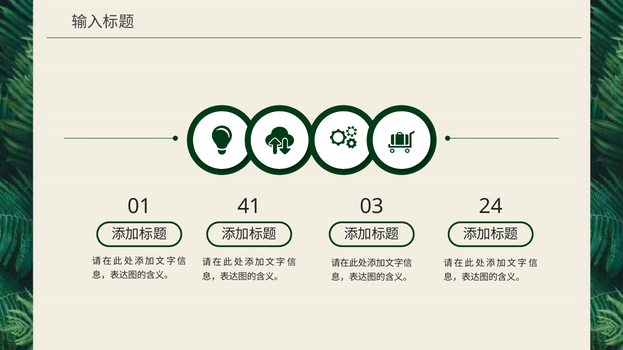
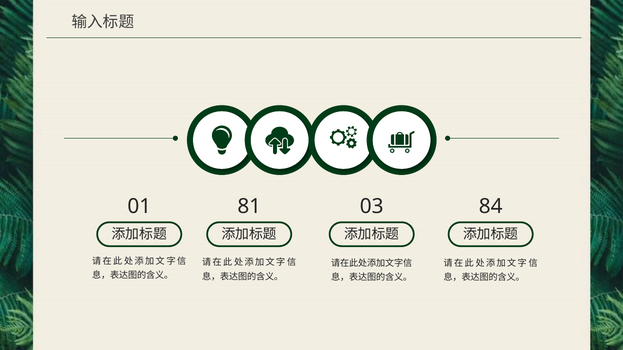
41: 41 -> 81 (249, 207)
24: 24 -> 84 (491, 207)
